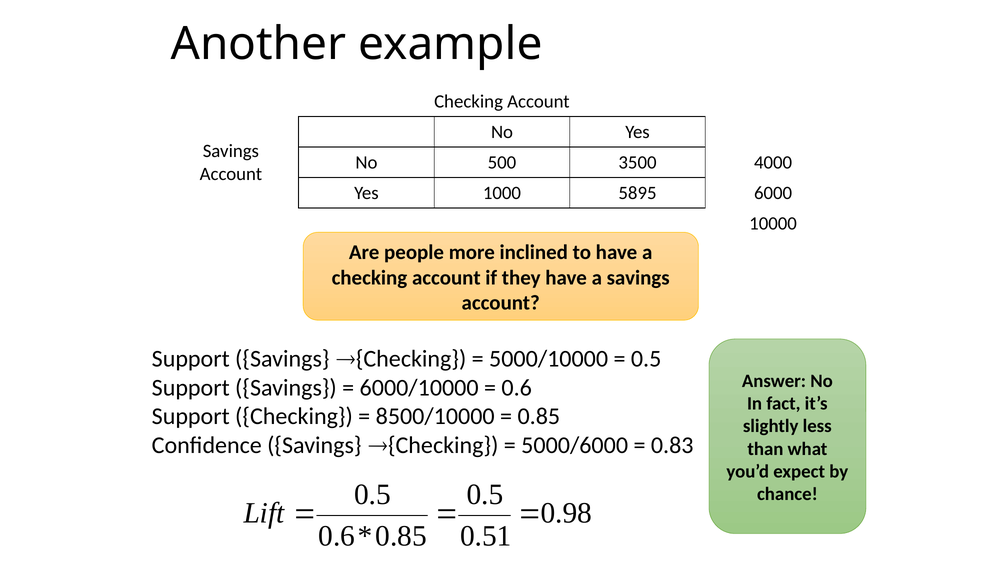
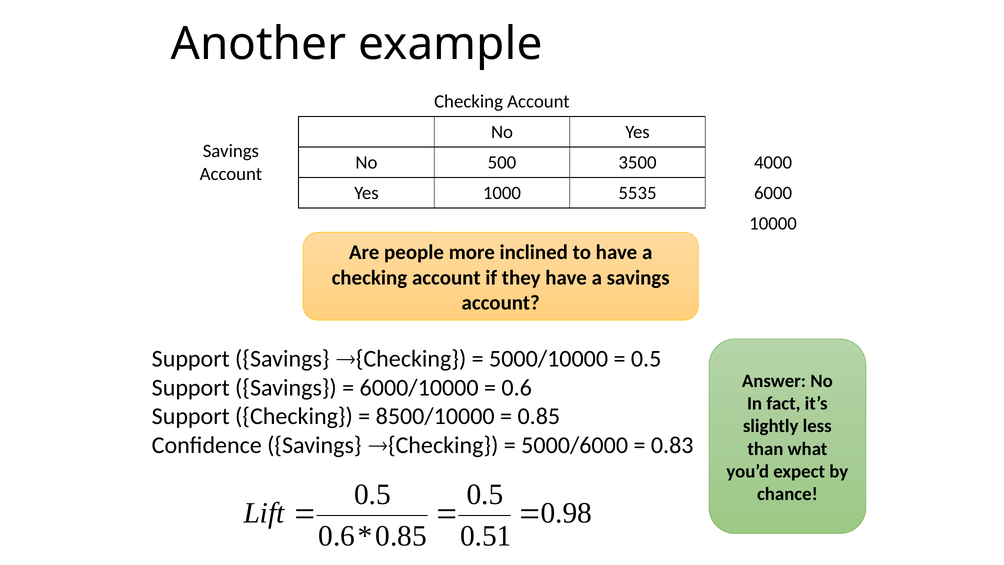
5895: 5895 -> 5535 (638, 193)
